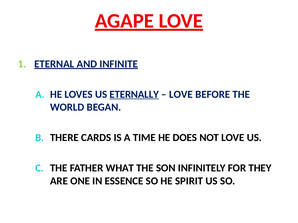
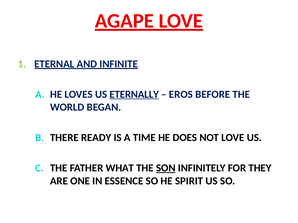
LOVE: LOVE -> EROS (181, 95)
CARDS: CARDS -> READY (96, 138)
SON underline: none -> present (166, 168)
